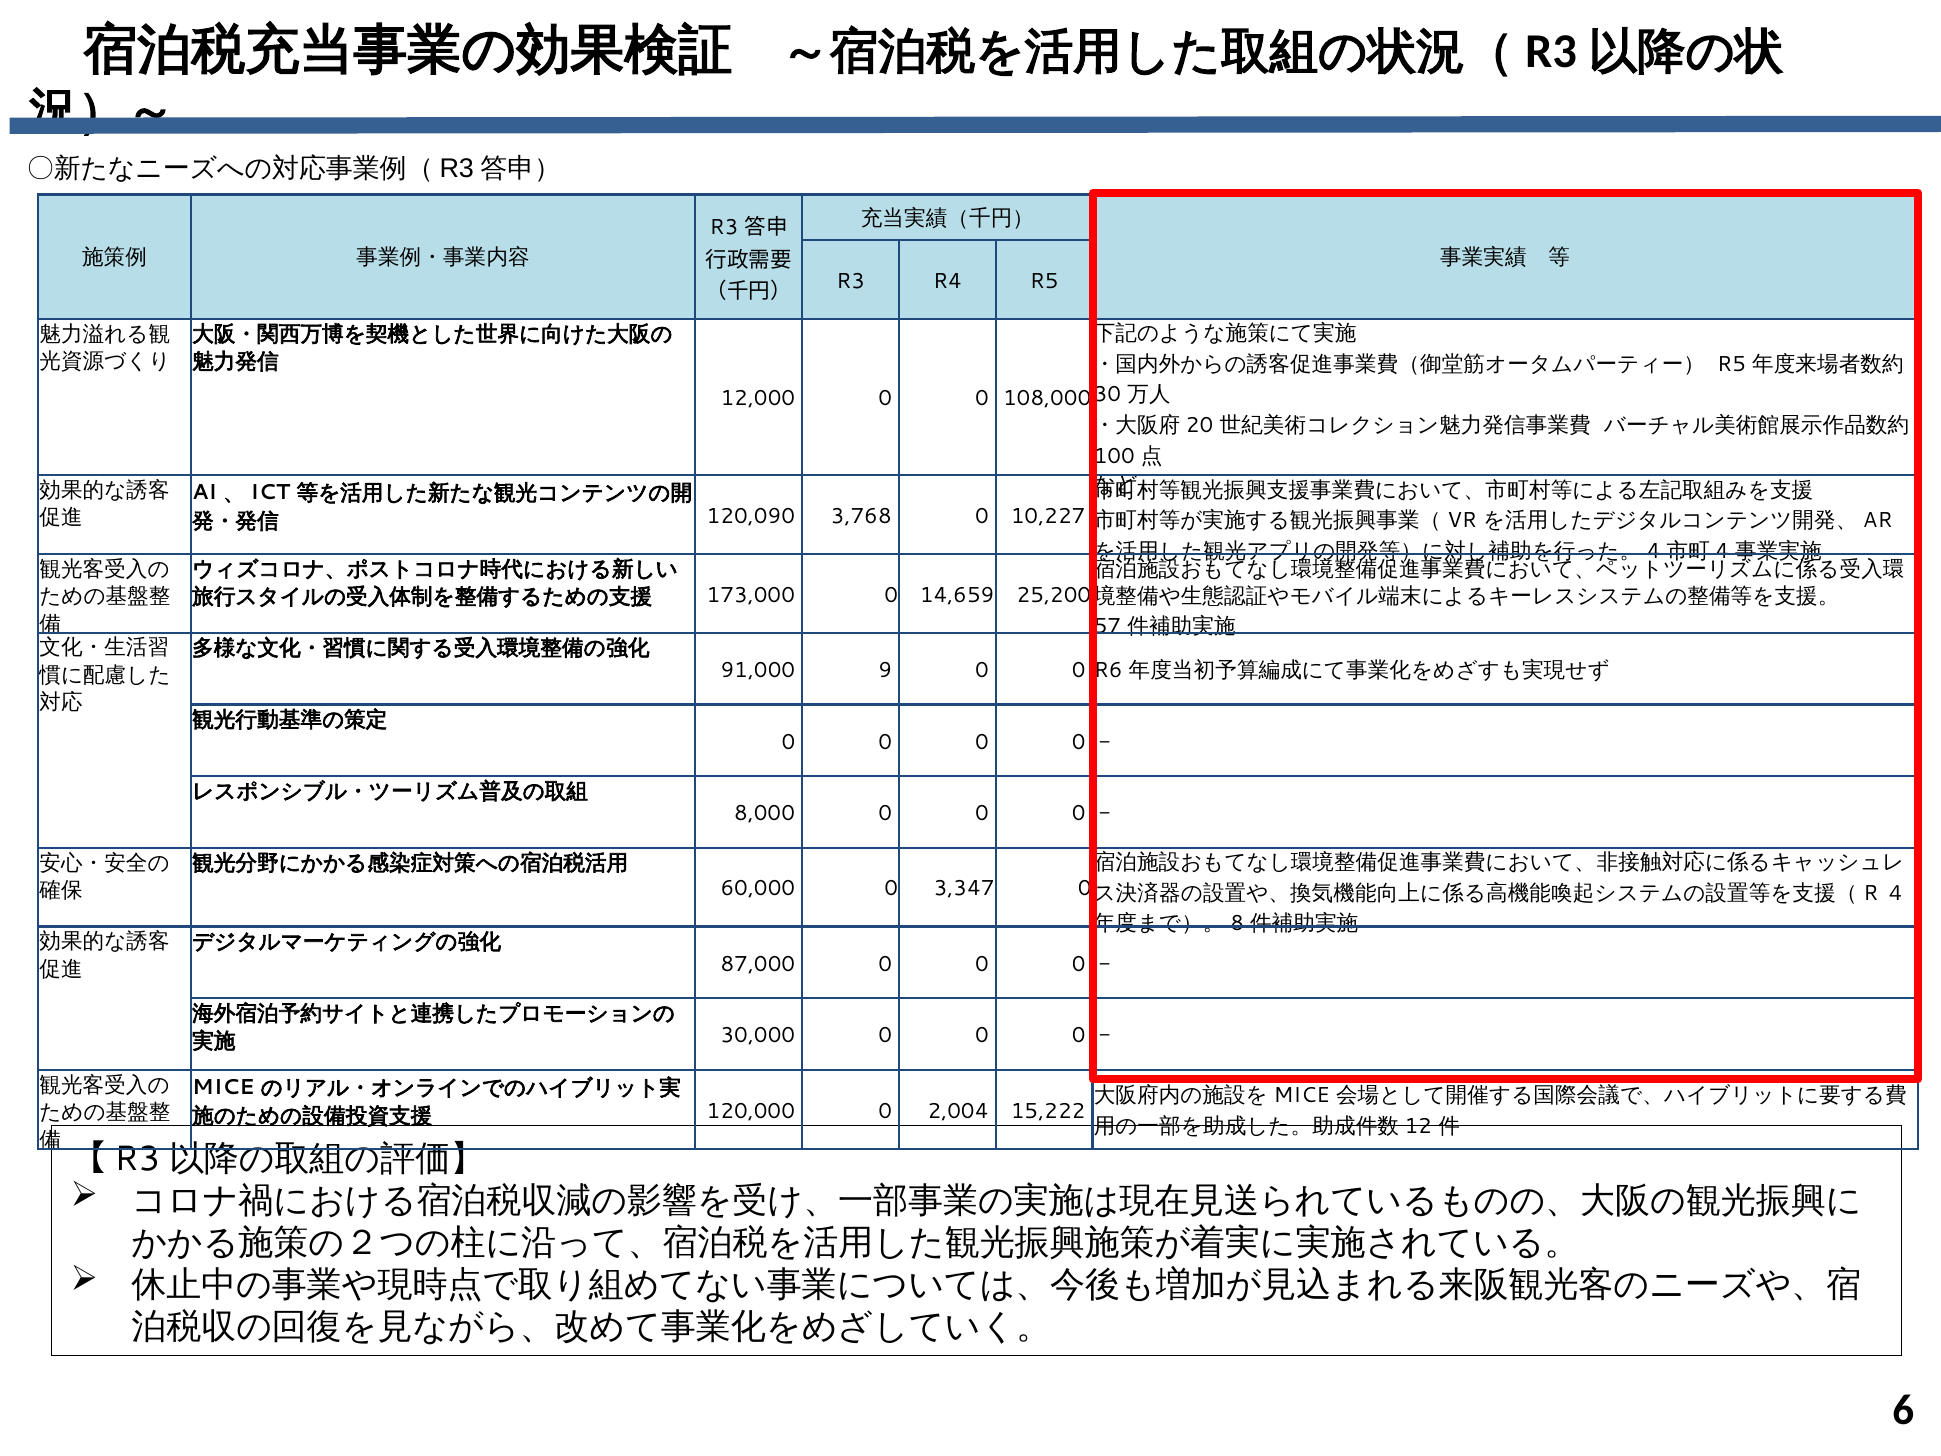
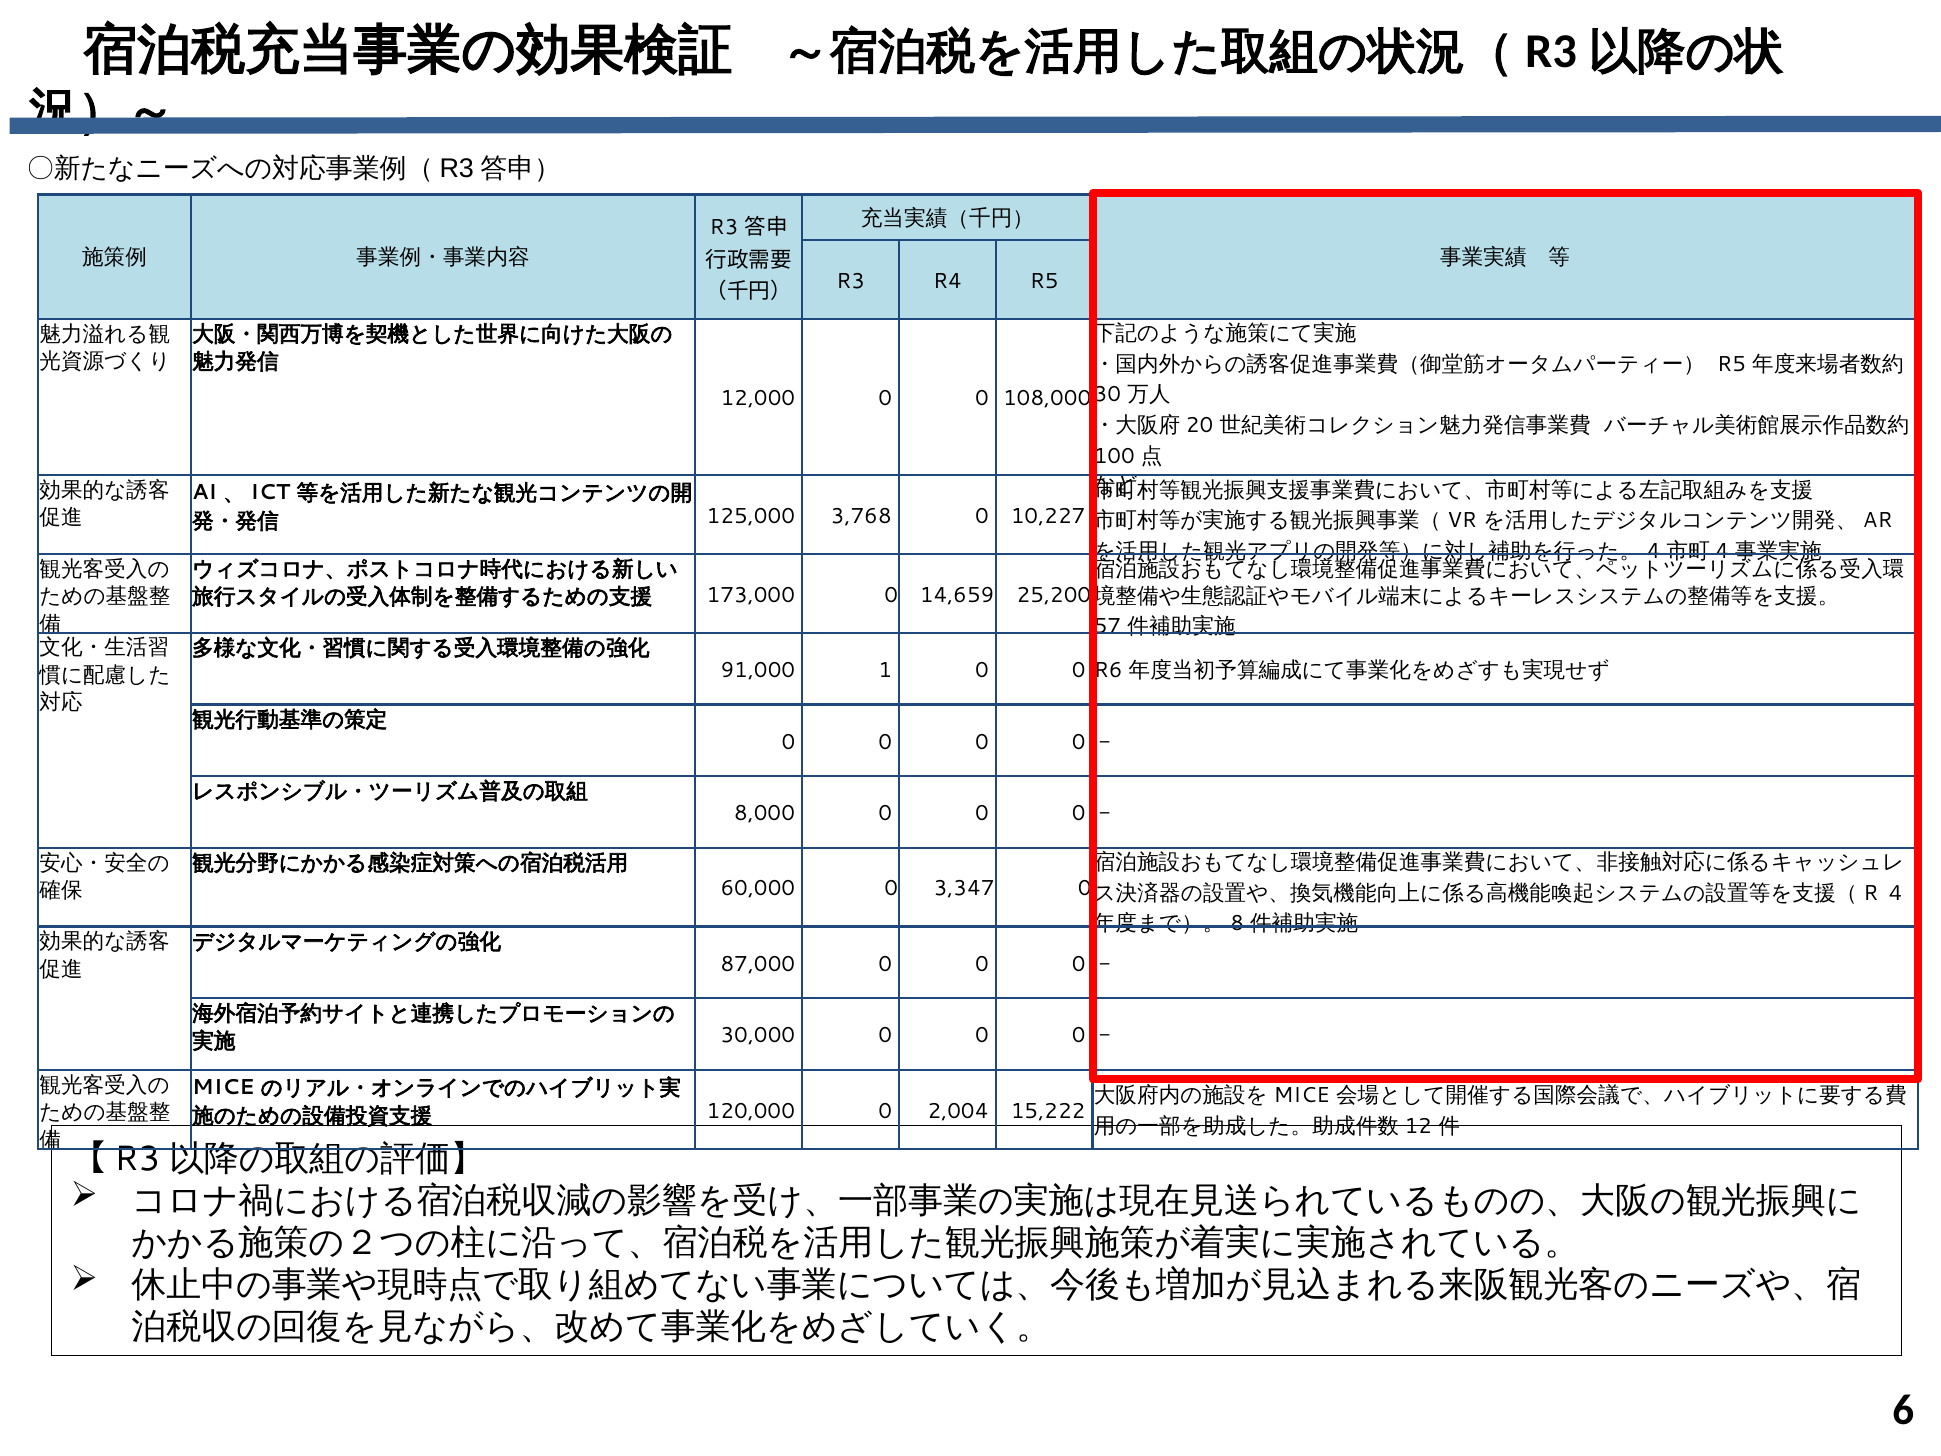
120,090: 120,090 -> 125,000 (751, 516)
9: 9 -> 1 (885, 670)
